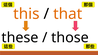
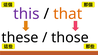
this colour: orange -> purple (26, 14)
